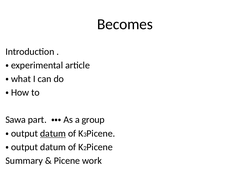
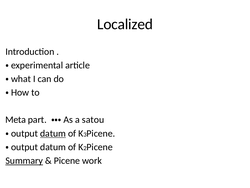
Becomes: Becomes -> Localized (125, 24)
Sawa: Sawa -> Meta (16, 119)
group: group -> satou (93, 119)
Summary underline: none -> present (24, 160)
